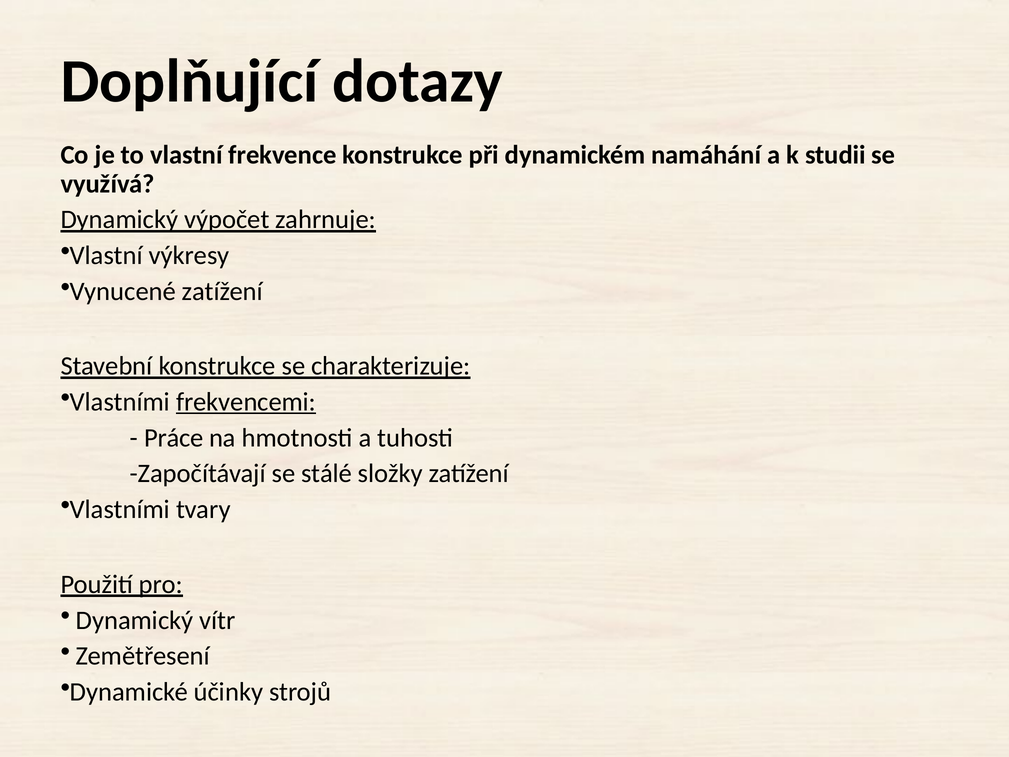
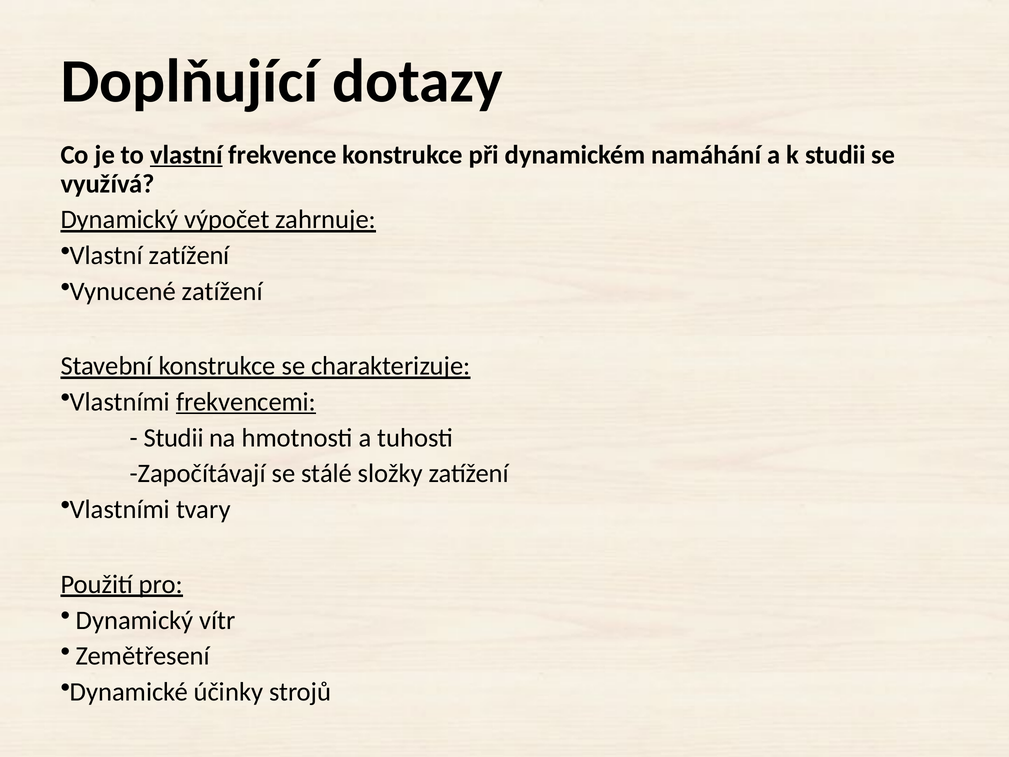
vlastní underline: none -> present (186, 155)
Vlastní výkresy: výkresy -> zatížení (189, 255)
Práce: Práce -> Studii (174, 438)
